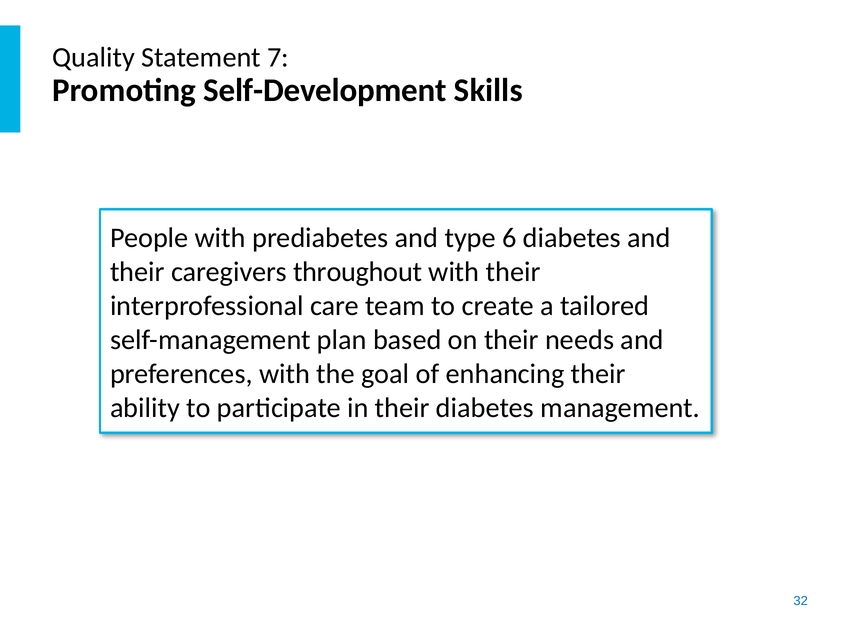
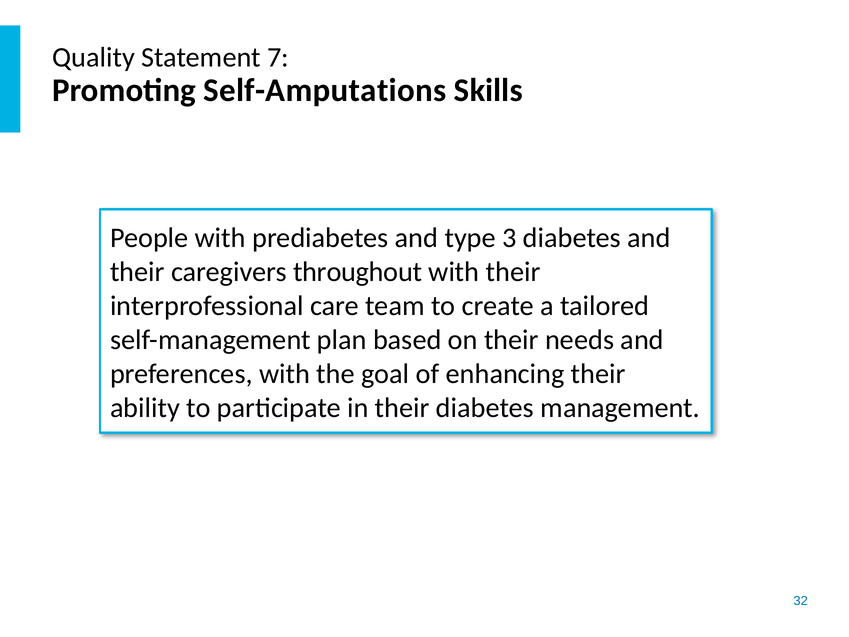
Self-Development: Self-Development -> Self-Amputations (325, 90)
6: 6 -> 3 (509, 238)
